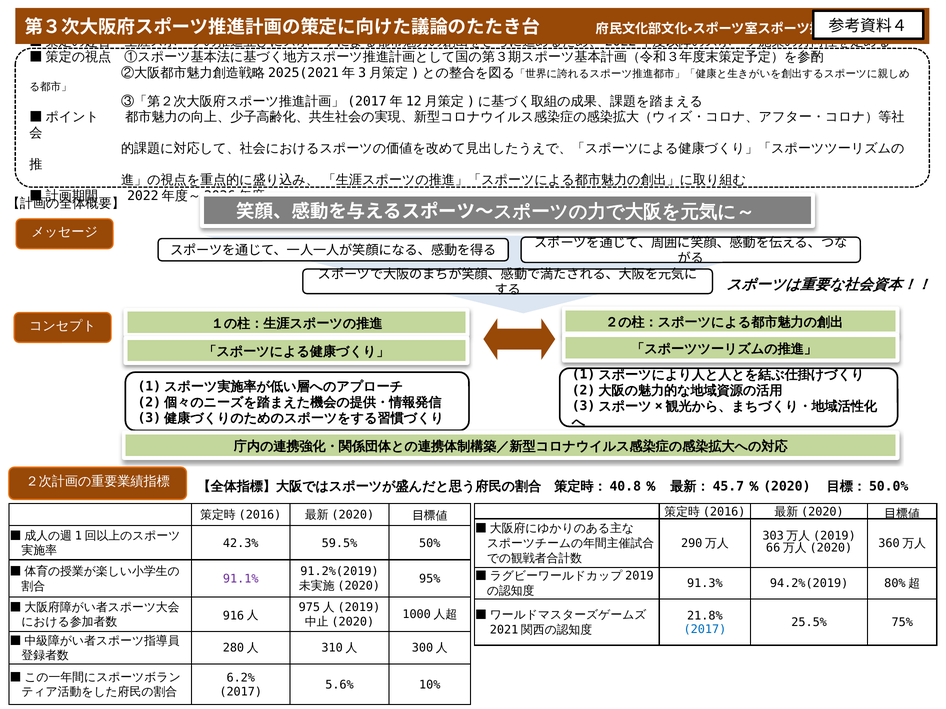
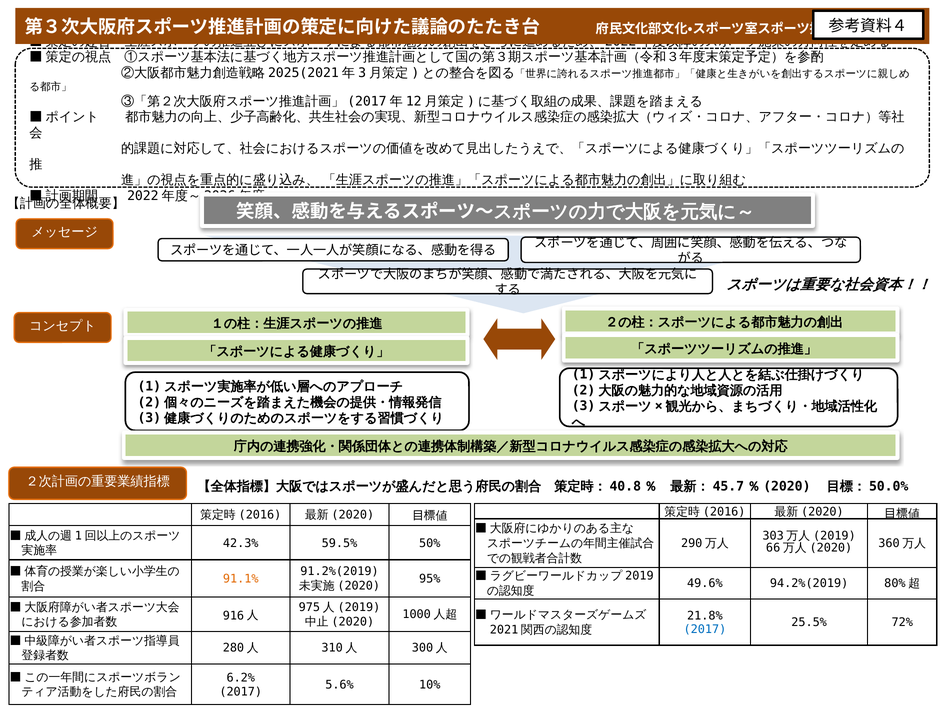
91.1% colour: purple -> orange (241, 579)
91.3%: 91.3% -> 49.6% (705, 584)
75%: 75% -> 72% (902, 623)
